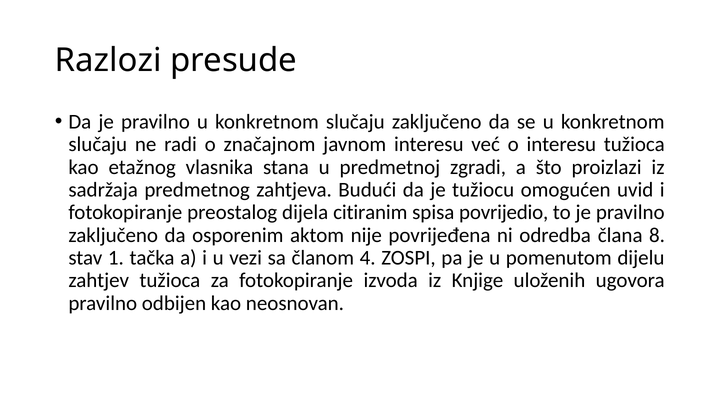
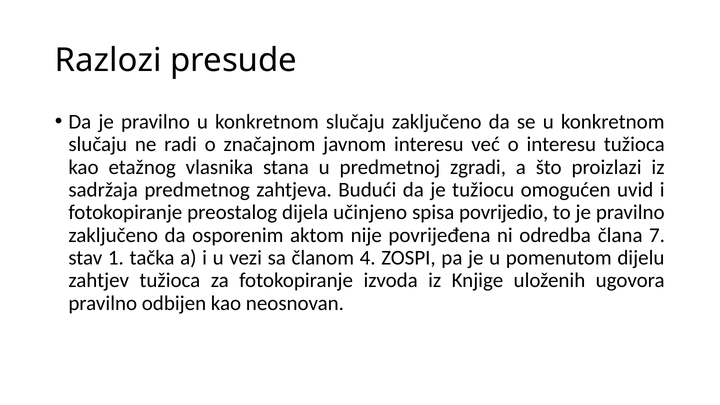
citiranim: citiranim -> učinjeno (370, 212)
8: 8 -> 7 (657, 235)
